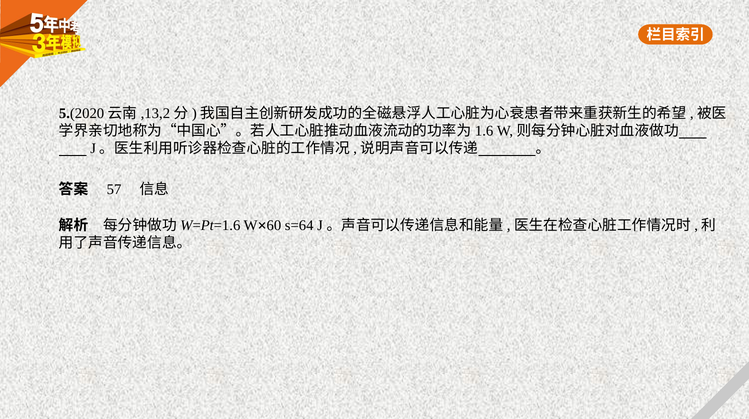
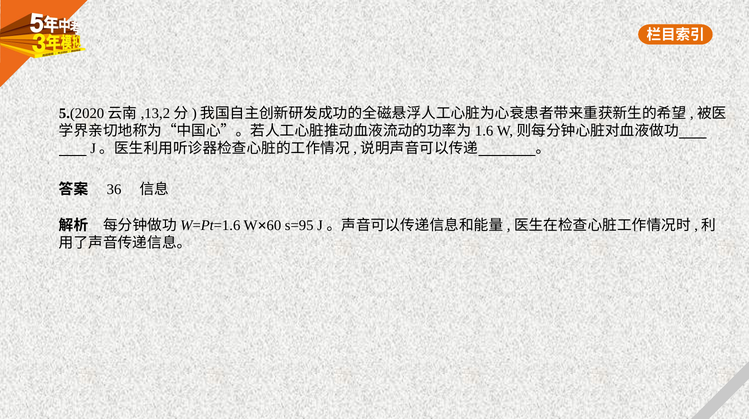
57: 57 -> 36 (114, 189)
s=64: s=64 -> s=95 (299, 225)
